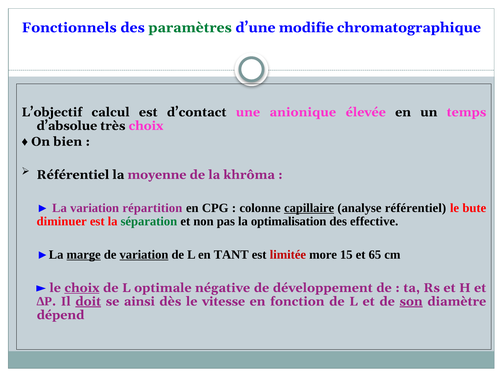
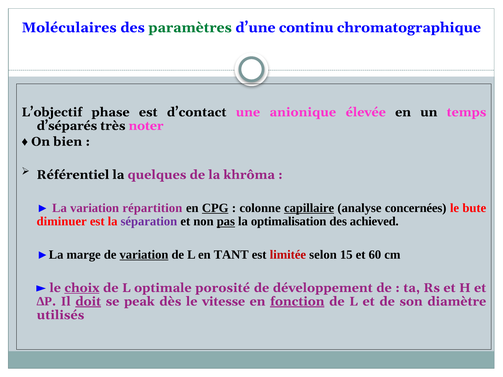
Fonctionnels: Fonctionnels -> Moléculaires (69, 28)
modifie: modifie -> continu (306, 28)
calcul: calcul -> phase (111, 112)
d’absolue: d’absolue -> d’séparés (67, 126)
très choix: choix -> noter (146, 126)
moyenne: moyenne -> quelques (157, 175)
CPG underline: none -> present (215, 208)
analyse référentiel: référentiel -> concernées (416, 208)
séparation colour: green -> purple (149, 222)
pas underline: none -> present (226, 222)
effective: effective -> achieved (374, 222)
marge underline: present -> none (84, 255)
more: more -> selon (323, 255)
65: 65 -> 60 (375, 255)
négative: négative -> porosité (223, 288)
ainsi: ainsi -> peak (139, 302)
fonction underline: none -> present (297, 302)
son underline: present -> none (411, 302)
dépend: dépend -> utilisés (60, 315)
